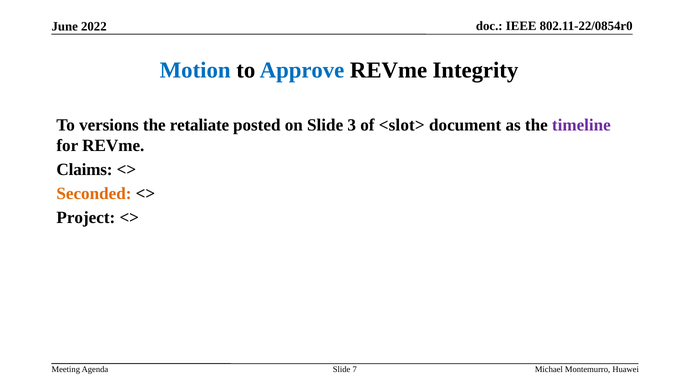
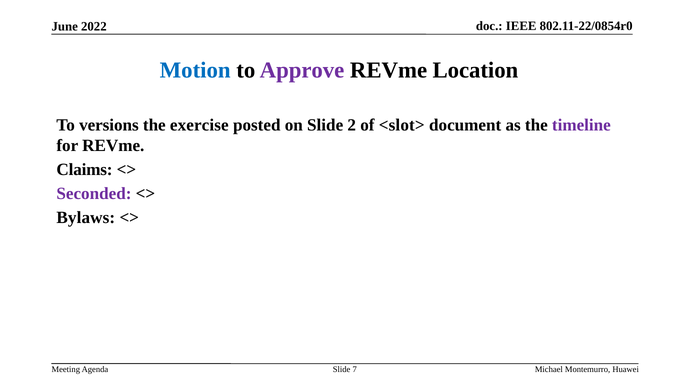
Approve colour: blue -> purple (302, 70)
Integrity: Integrity -> Location (475, 70)
retaliate: retaliate -> exercise (199, 125)
3: 3 -> 2 (352, 125)
Seconded colour: orange -> purple (94, 194)
Project: Project -> Bylaws (86, 218)
